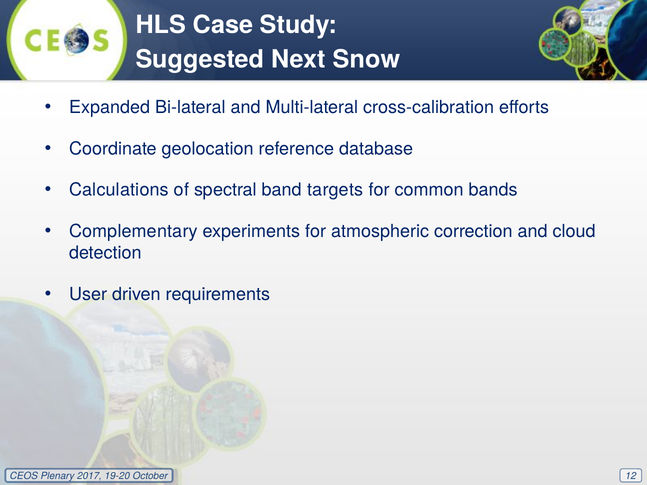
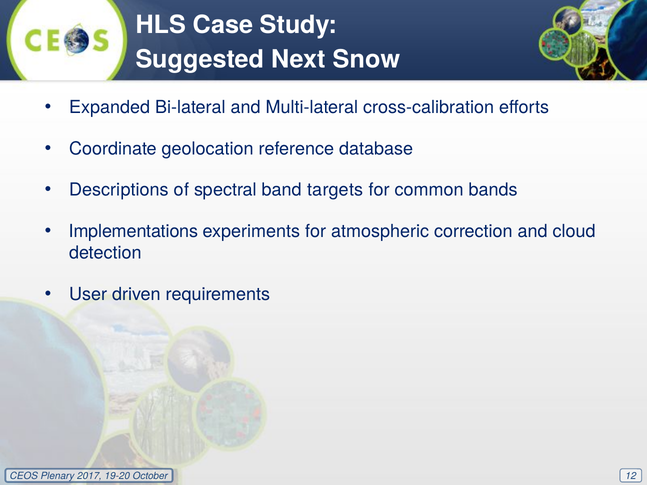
Calculations: Calculations -> Descriptions (119, 190)
Complementary: Complementary -> Implementations (134, 231)
